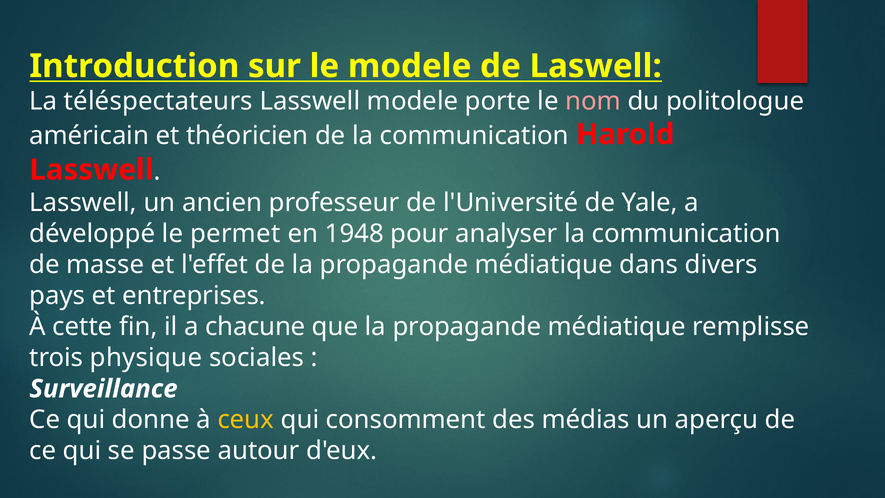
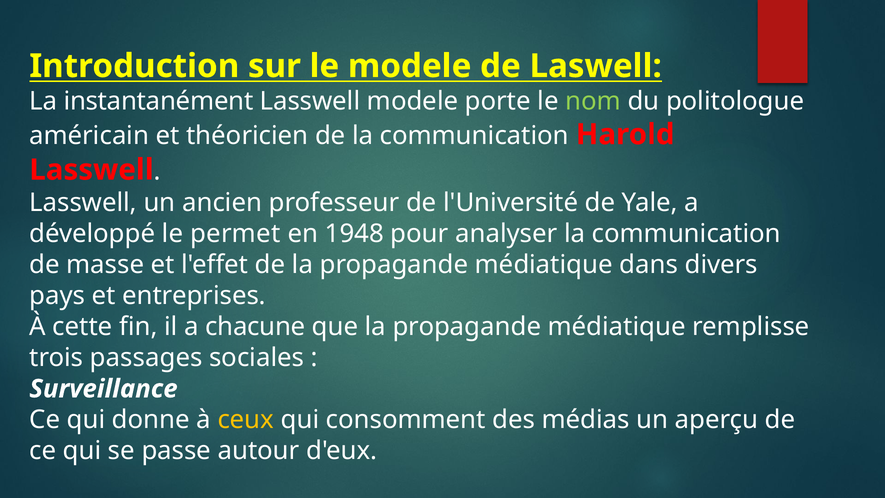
téléspectateurs: téléspectateurs -> instantanément (158, 101)
nom colour: pink -> light green (593, 101)
physique: physique -> passages (146, 358)
